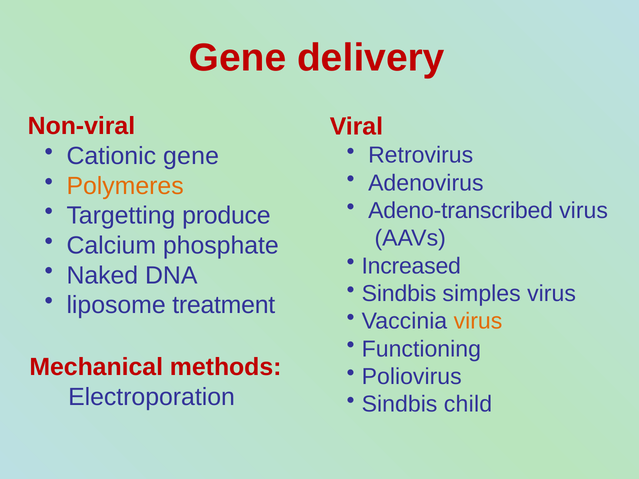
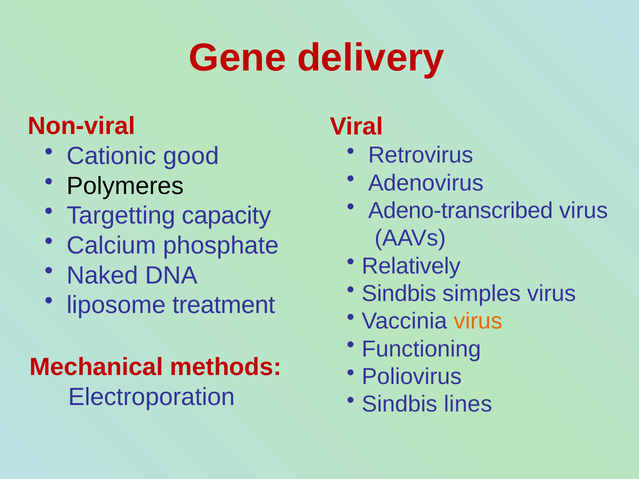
Cationic gene: gene -> good (191, 156)
Polymeres colour: orange -> black (125, 186)
produce: produce -> capacity (226, 216)
Increased: Increased -> Relatively (411, 266)
child: child -> lines (468, 405)
